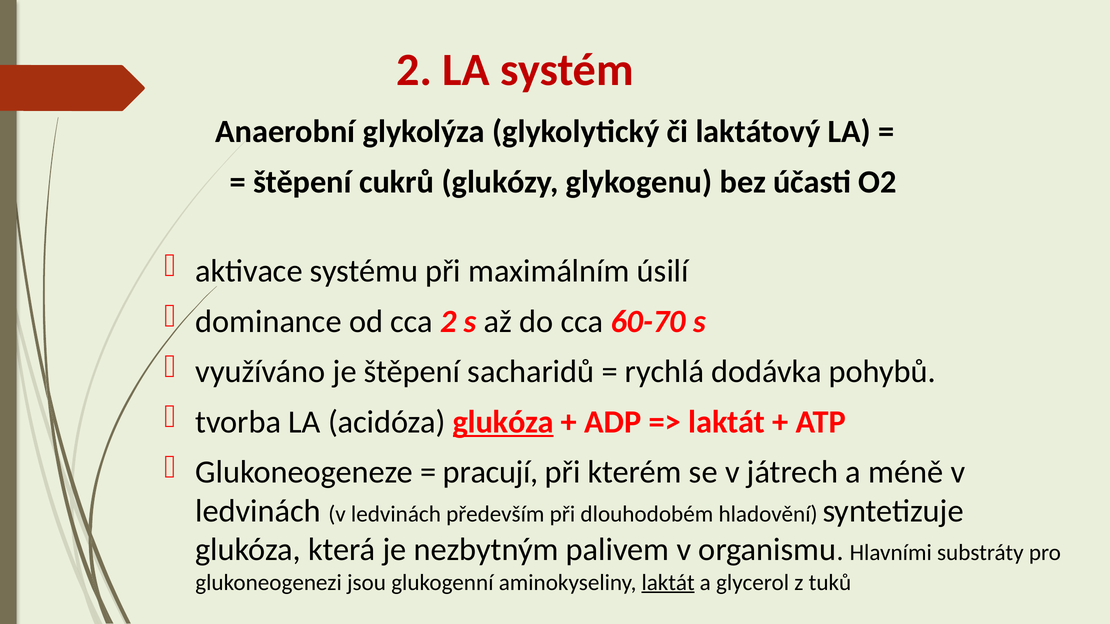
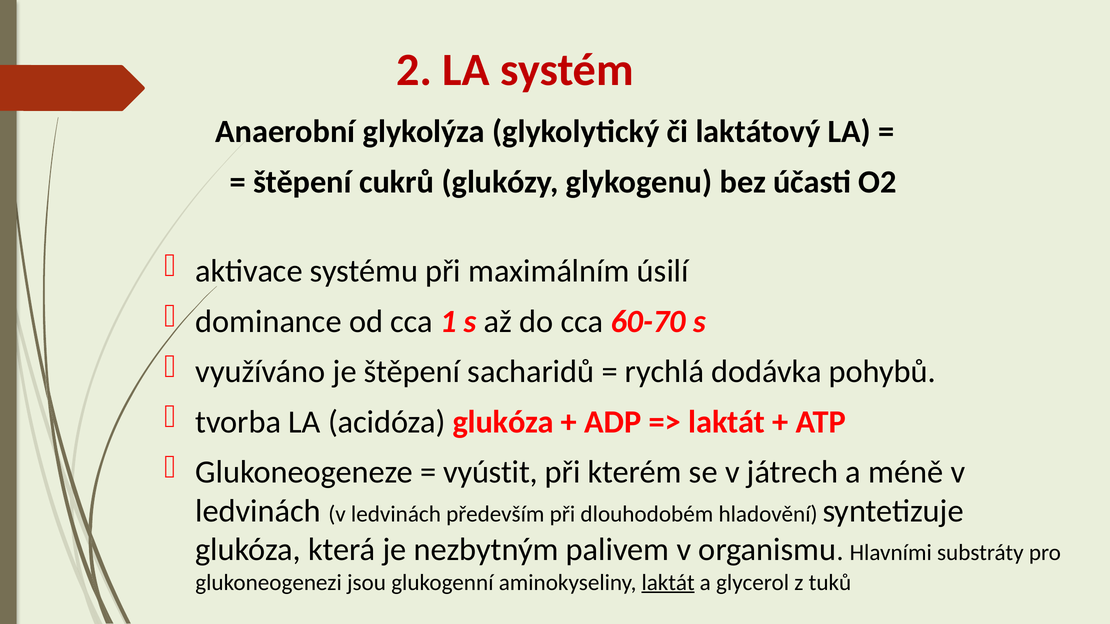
cca 2: 2 -> 1 (448, 322)
glukóza underline: present -> none (503, 422)
pracují: pracují -> vyústit (491, 473)
